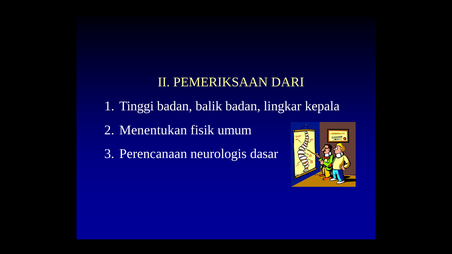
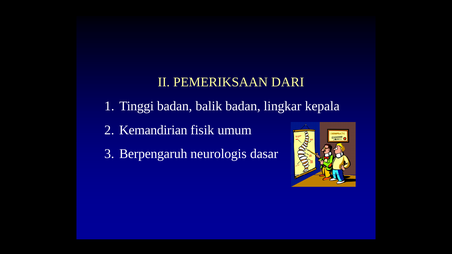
Menentukan: Menentukan -> Kemandirian (153, 130)
Perencanaan: Perencanaan -> Berpengaruh (153, 154)
